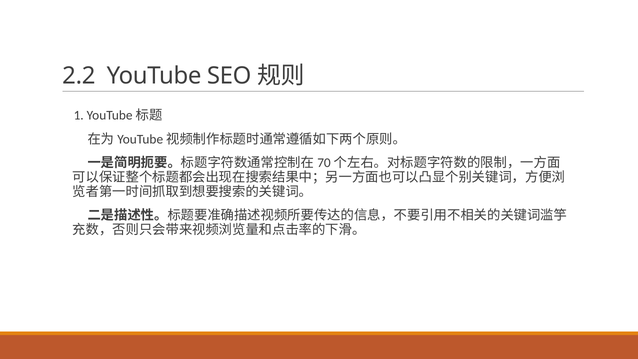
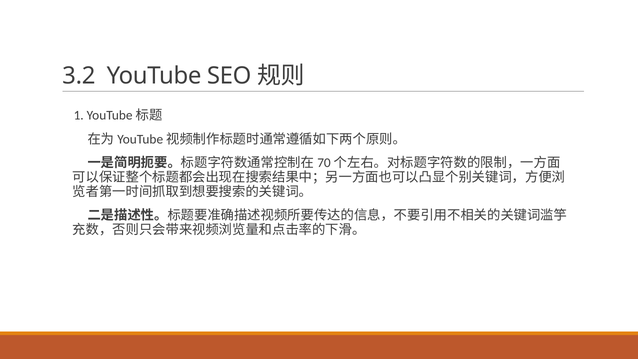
2.2: 2.2 -> 3.2 (79, 76)
